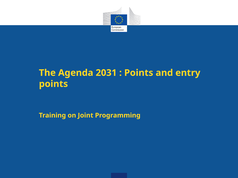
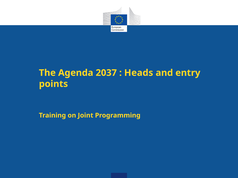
2031: 2031 -> 2037 (106, 73)
Points: Points -> Heads (139, 73)
